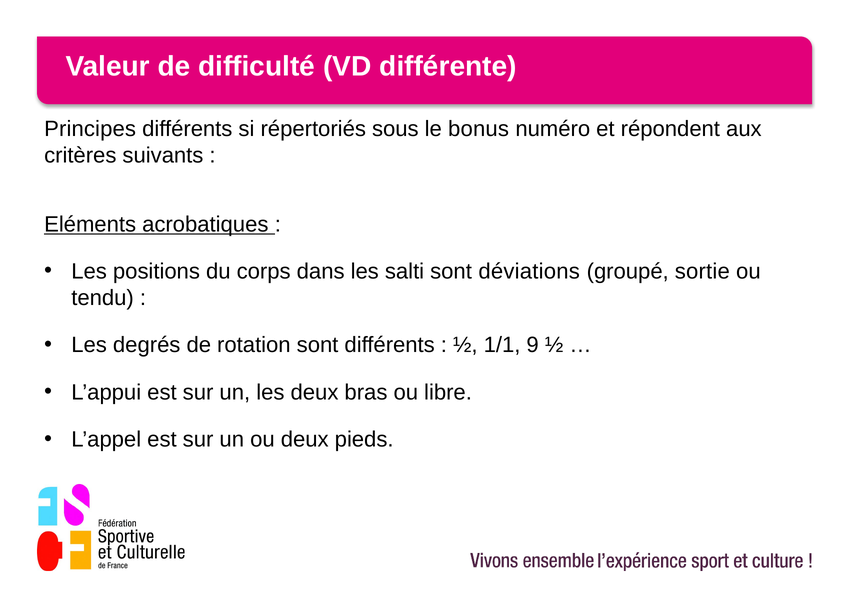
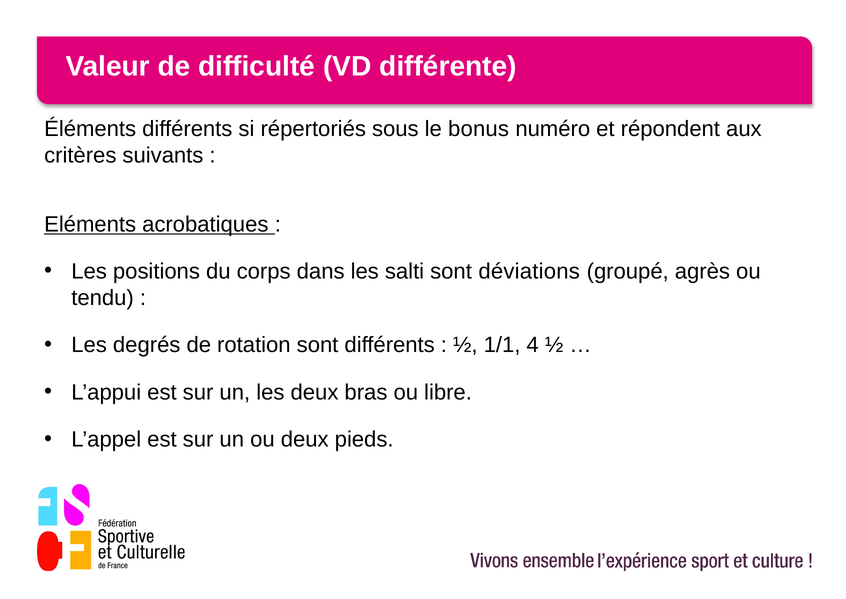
Principes: Principes -> Éléments (90, 129)
sortie: sortie -> agrès (702, 271)
9: 9 -> 4 (533, 345)
